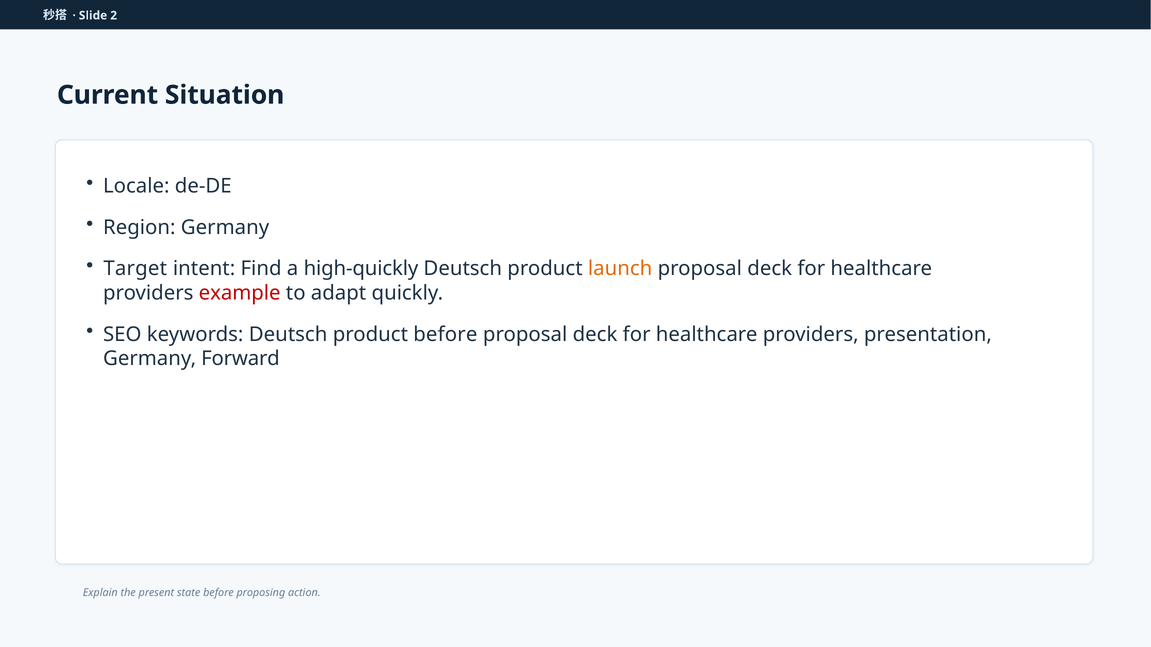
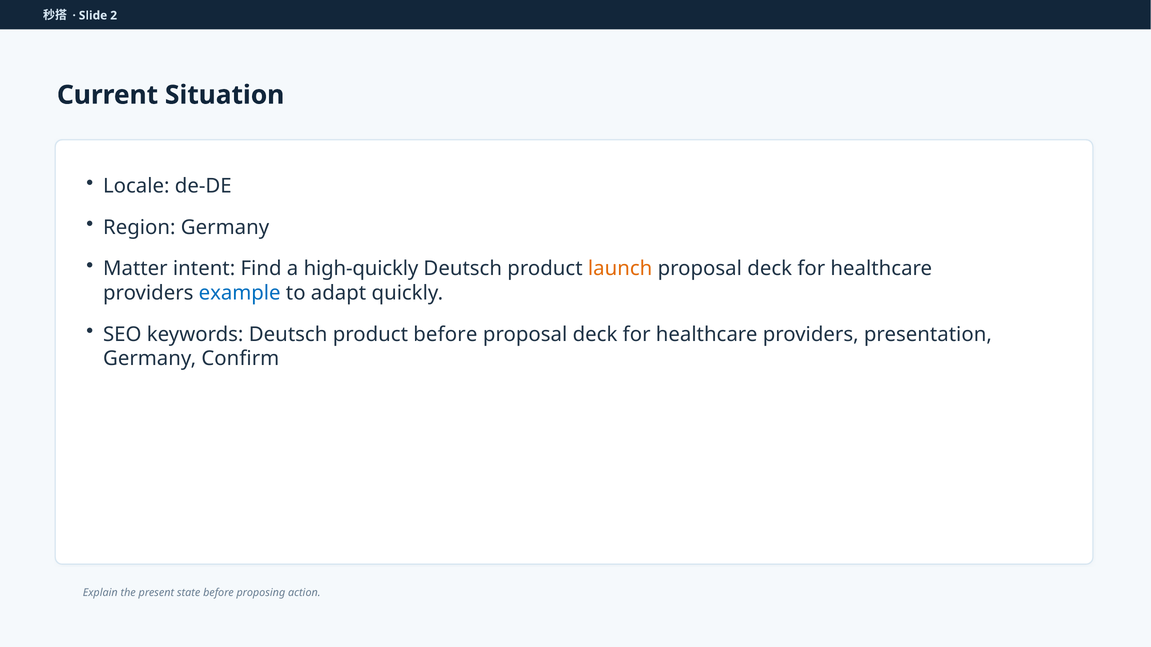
Target: Target -> Matter (135, 269)
example colour: red -> blue (240, 293)
Forward: Forward -> Confirm (240, 359)
